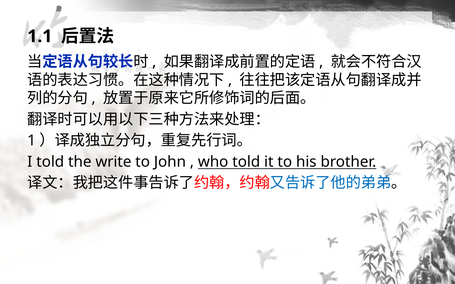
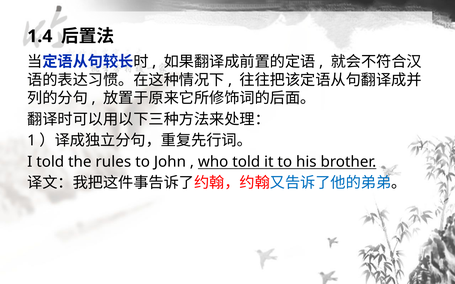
1.1: 1.1 -> 1.4 (40, 36)
write: write -> rules (113, 162)
